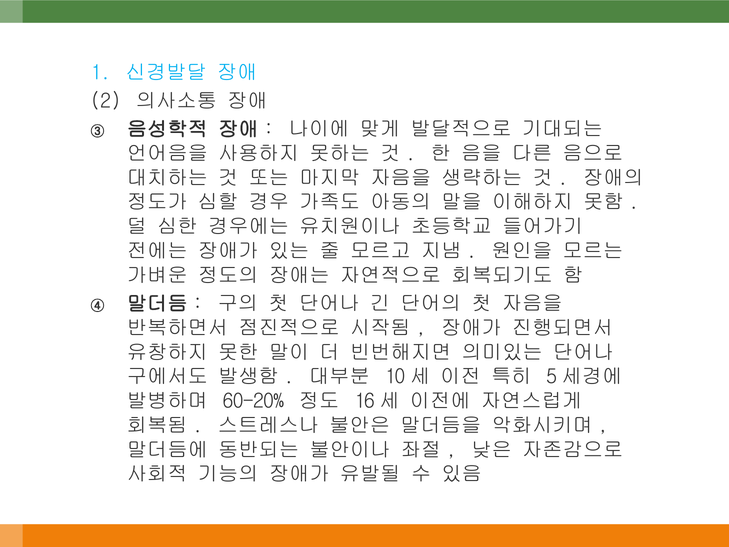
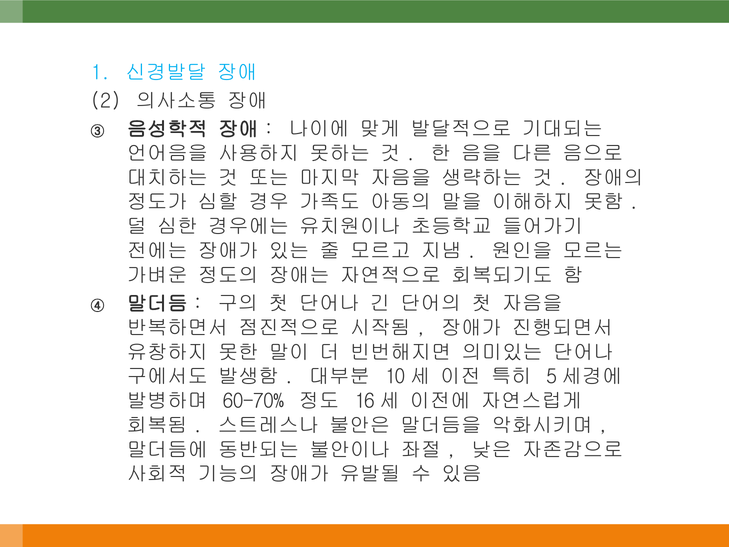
60-20%: 60-20% -> 60-70% (253, 401)
